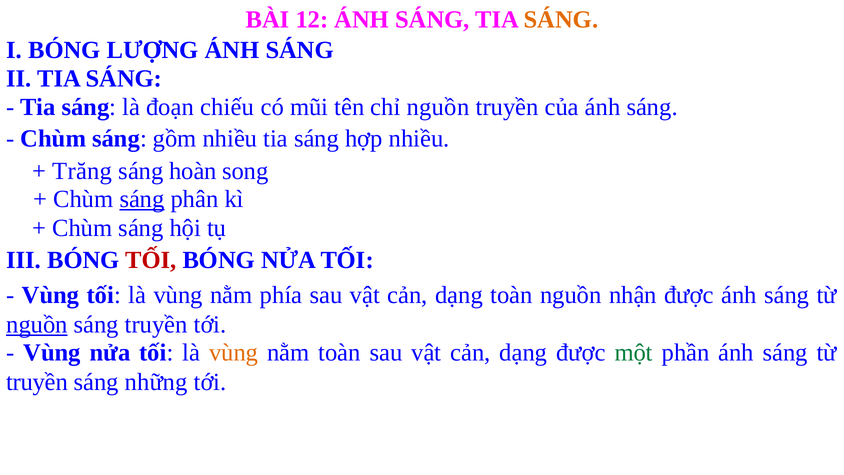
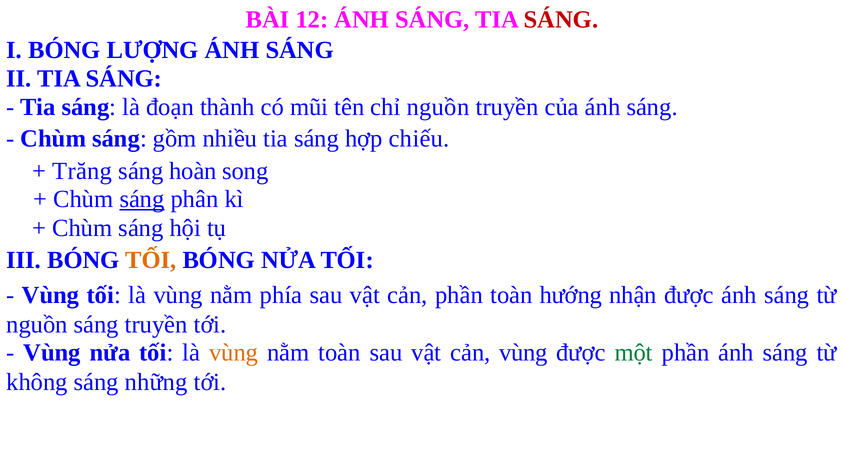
SÁNG colour: orange -> red (561, 20)
chiếu: chiếu -> thành (227, 107)
hợp nhiều: nhiều -> chiếu (419, 139)
TỐI colour: red -> orange (151, 260)
dạng: dạng -> phần (459, 295)
toàn nguồn: nguồn -> hướng (571, 295)
nguồn underline: present -> none (37, 324)
dạng: dạng -> vùng (523, 353)
truyền: truyền -> không (37, 382)
